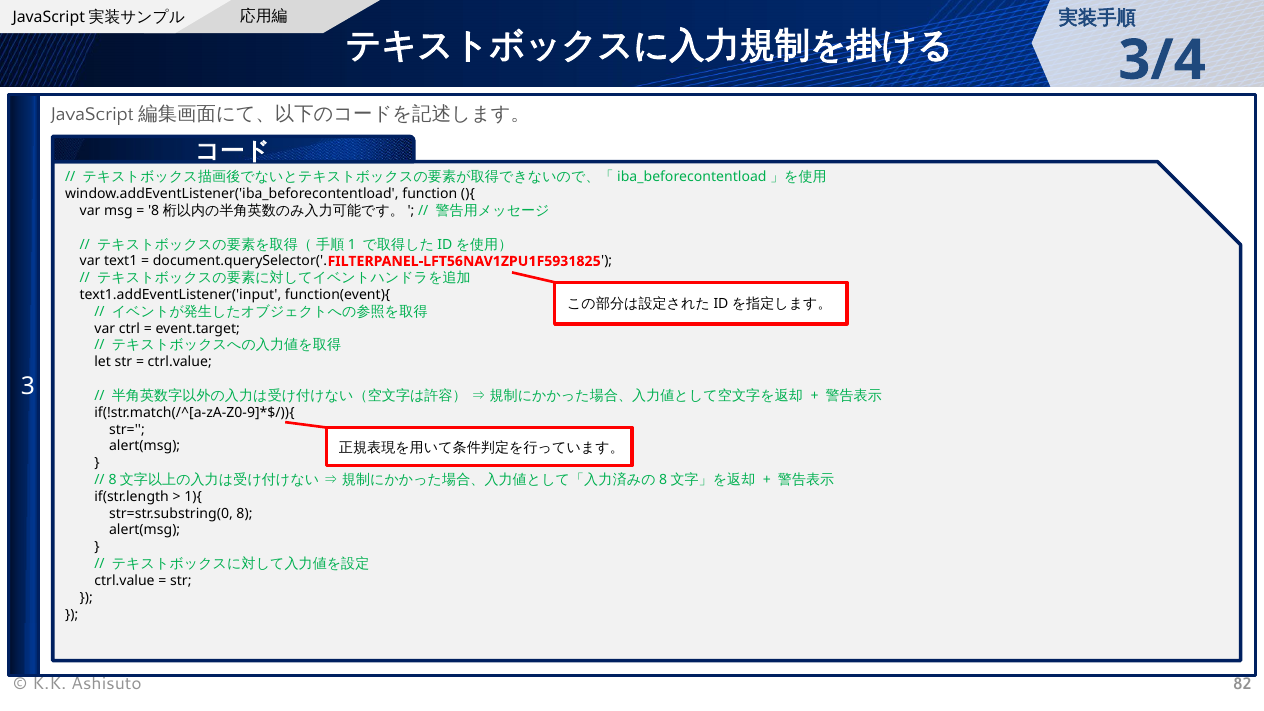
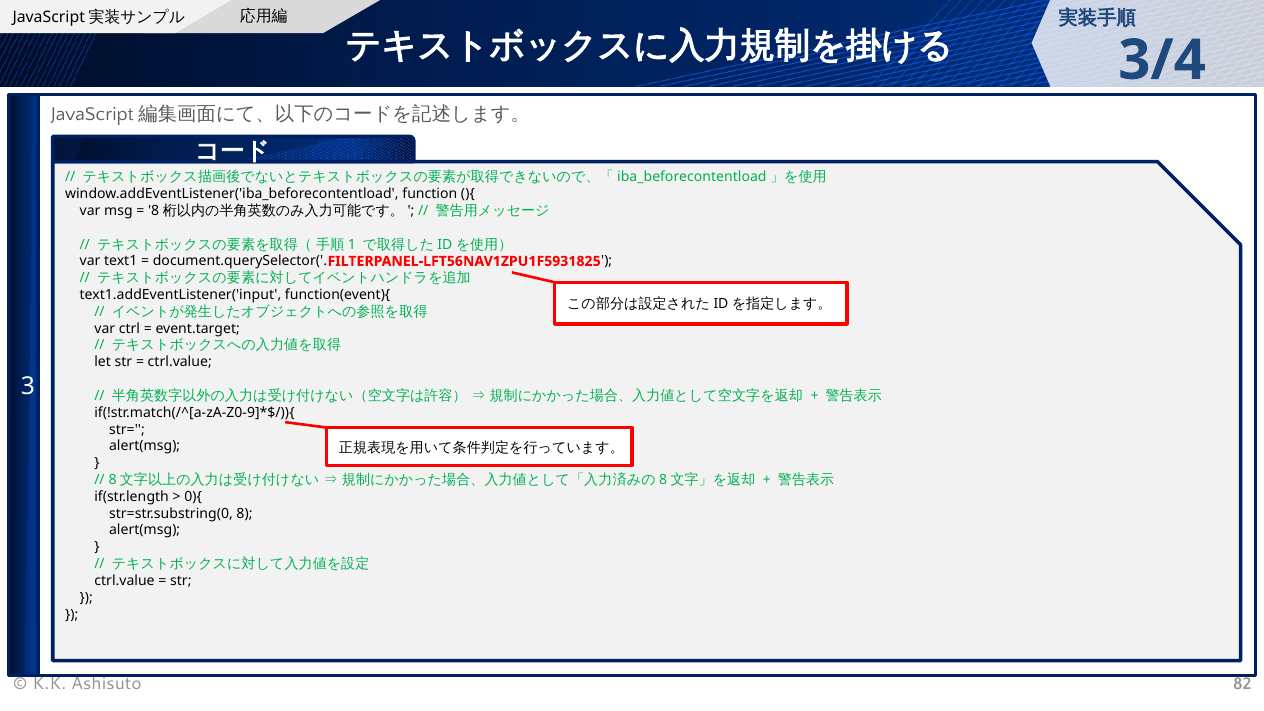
1){: 1){ -> 0){ (193, 497)
